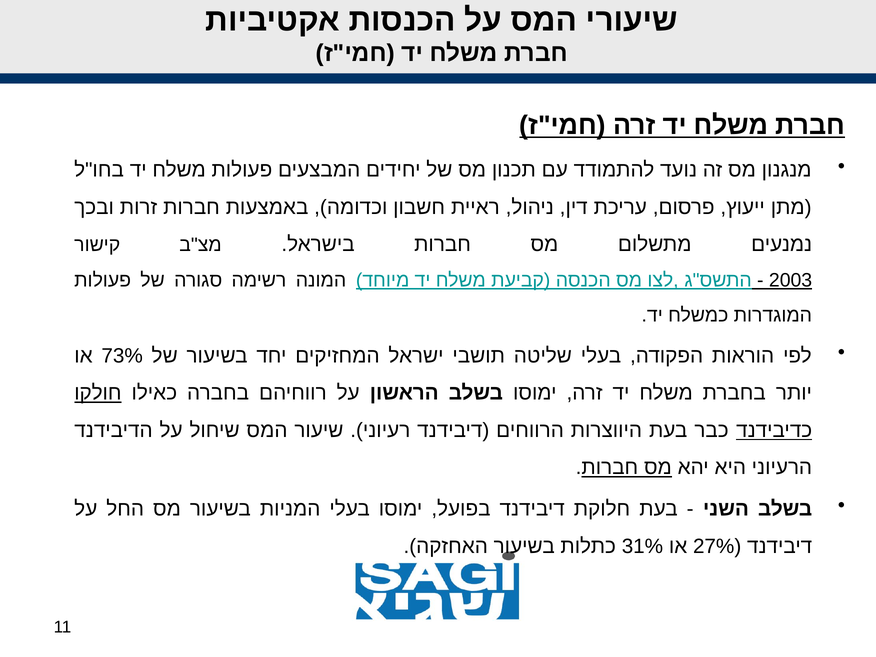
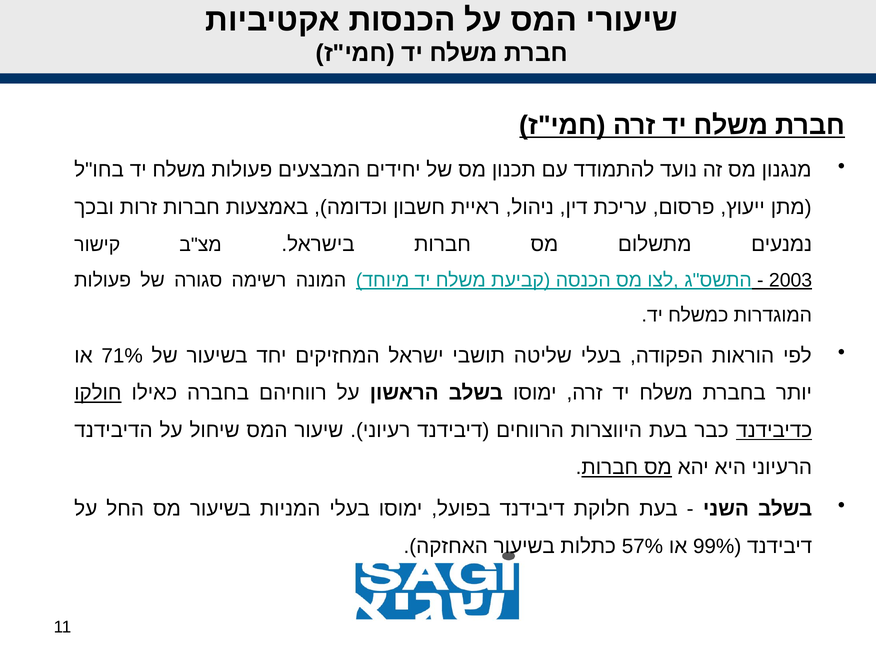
73%: 73% -> 71% (122, 356)
31%: 31% -> 57% (642, 546)
27%: 27% -> 99% (714, 546)
